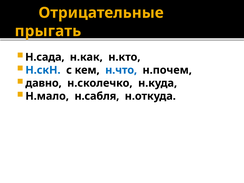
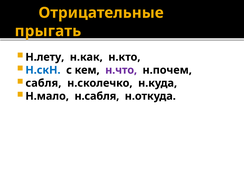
Н.сада: Н.сада -> Н.лету (45, 57)
н.что colour: blue -> purple (121, 70)
давно: давно -> сабля (43, 83)
